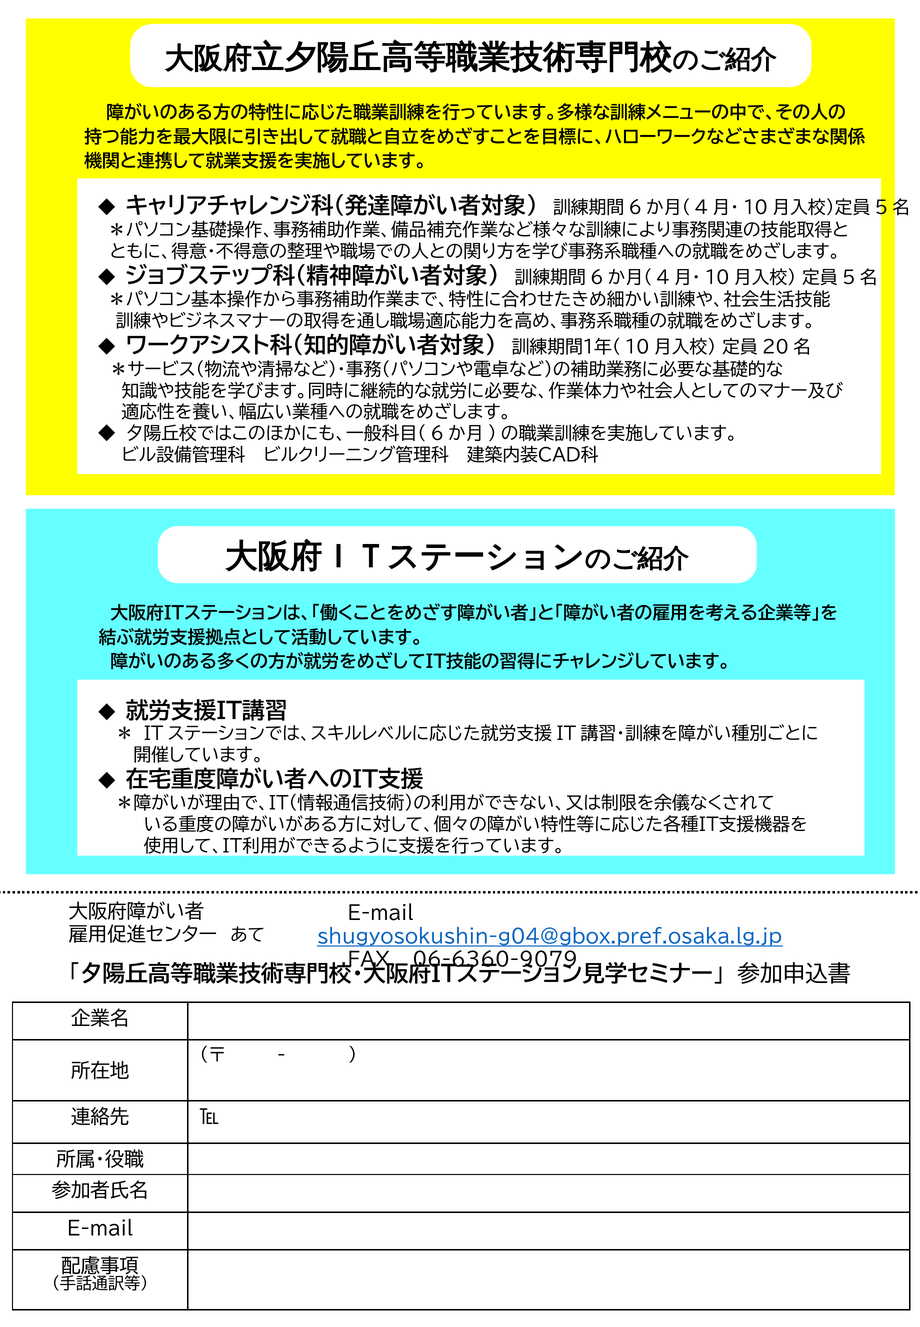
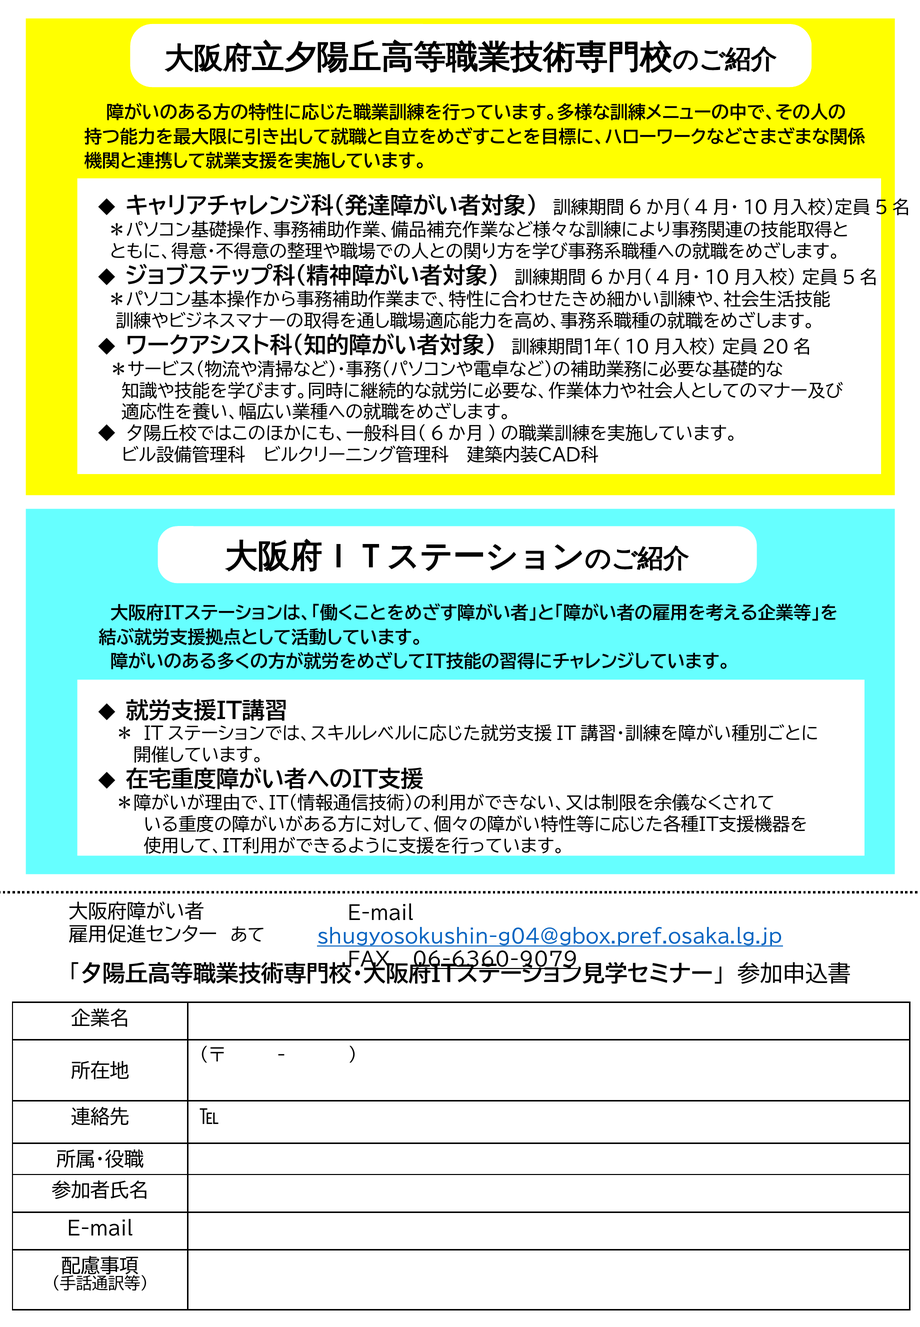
06-6360-9079 underline: none -> present (495, 960)
